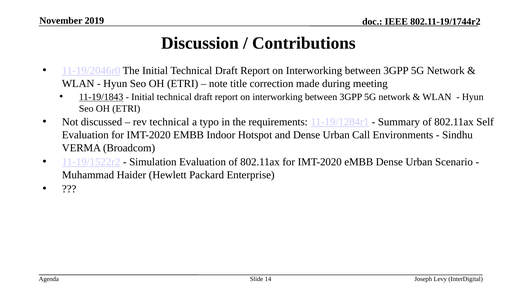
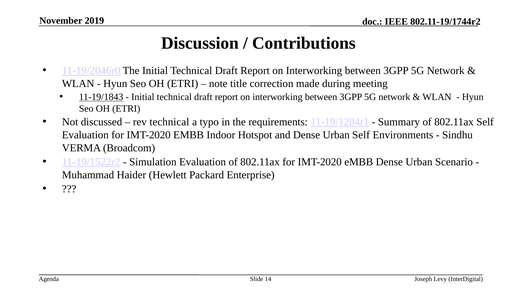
Urban Call: Call -> Self (361, 135)
